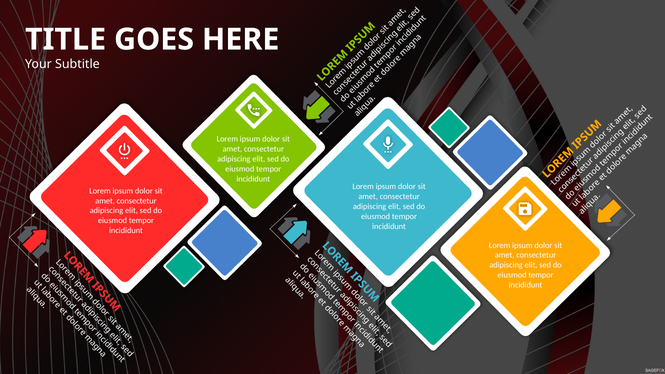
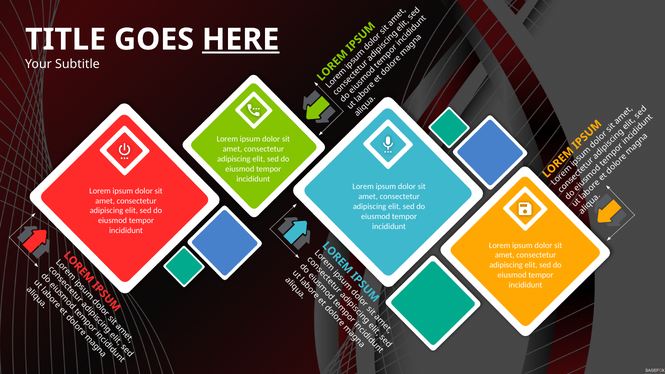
HERE underline: none -> present (241, 39)
